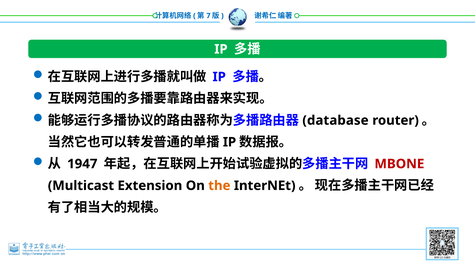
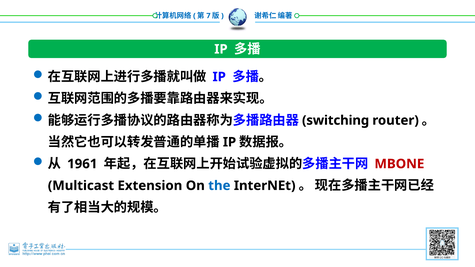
database: database -> switching (336, 120)
1947: 1947 -> 1961 (82, 164)
the colour: orange -> blue (219, 186)
